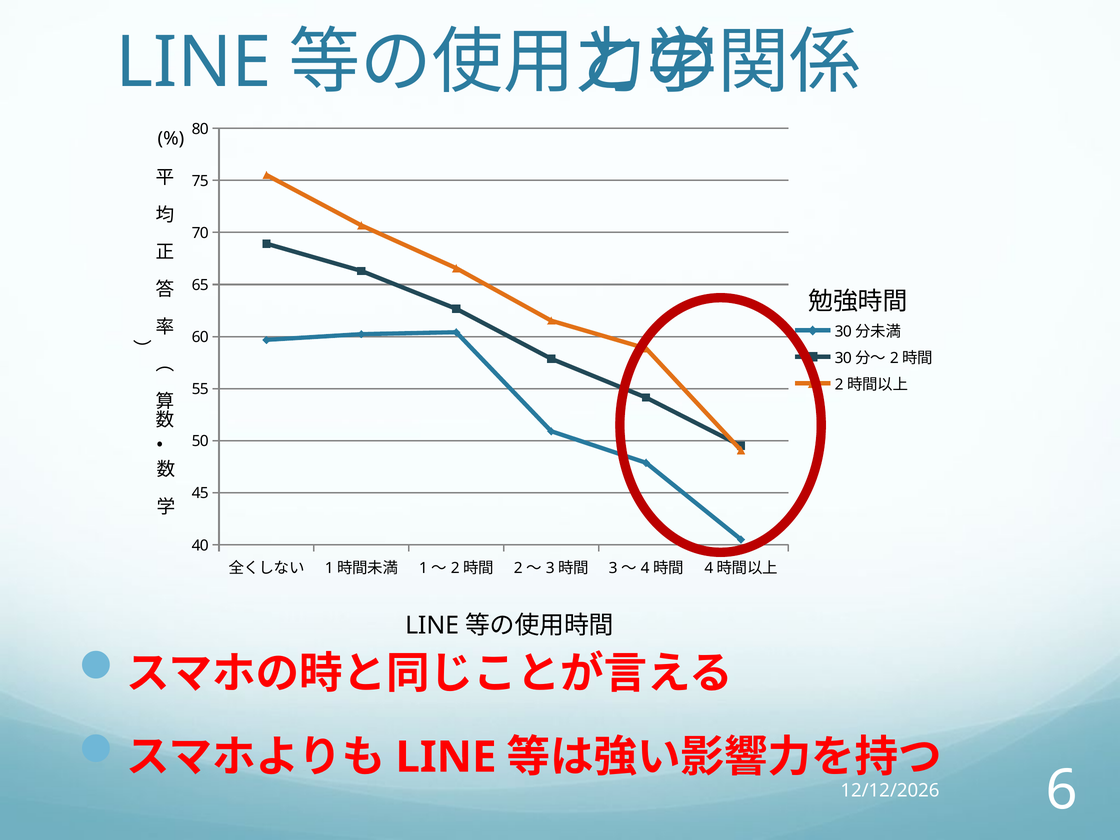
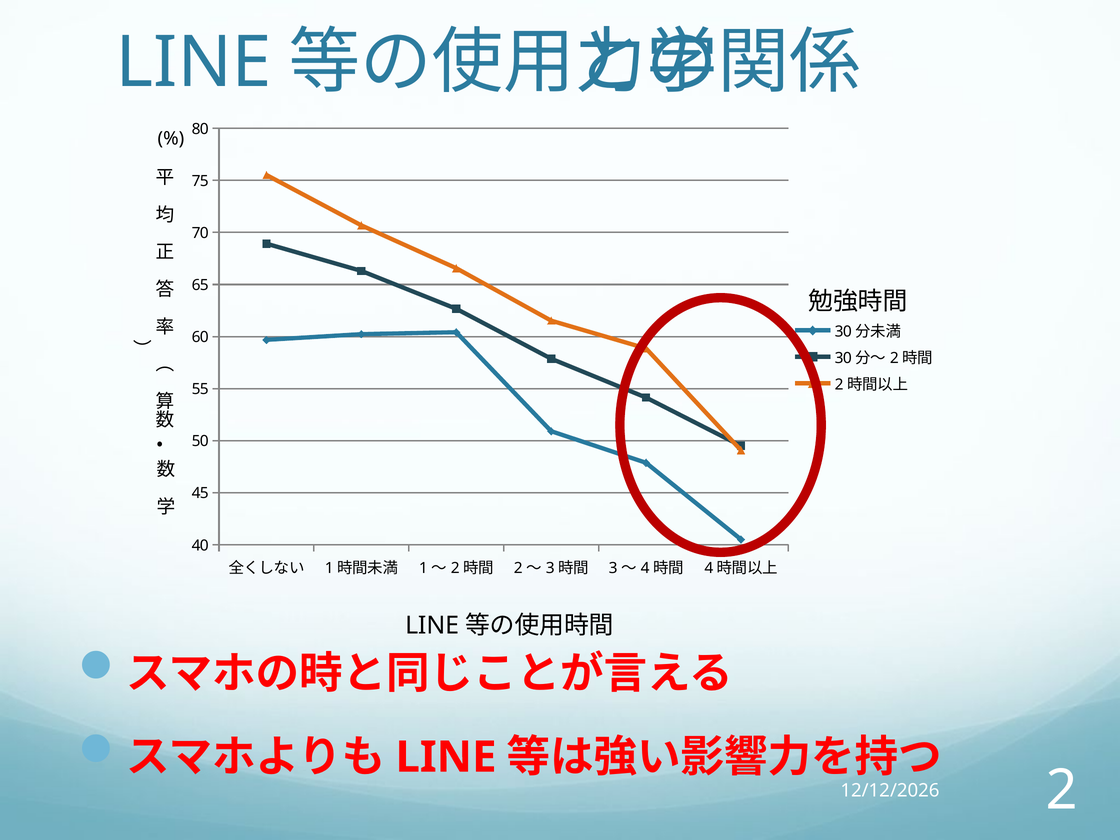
6: 6 -> 2 (1062, 790)
